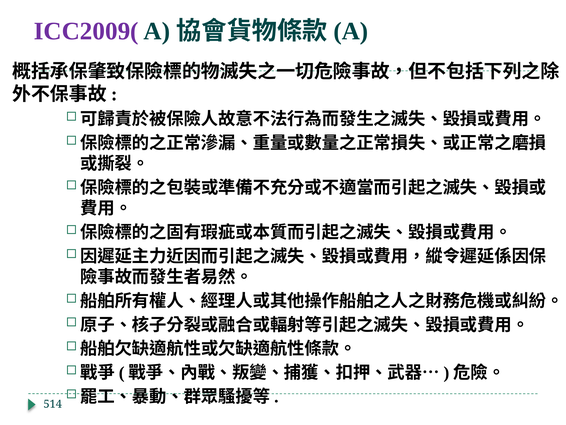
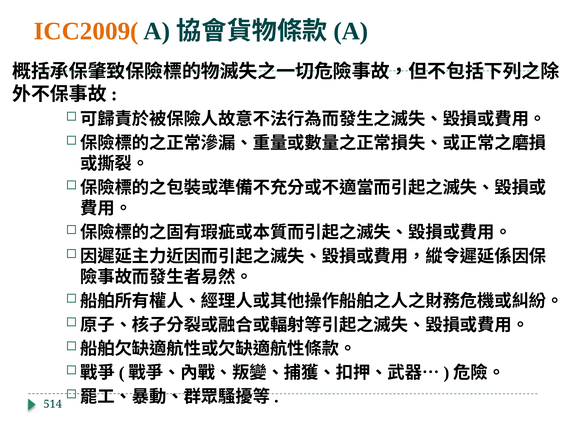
ICC2009( colour: purple -> orange (86, 31)
